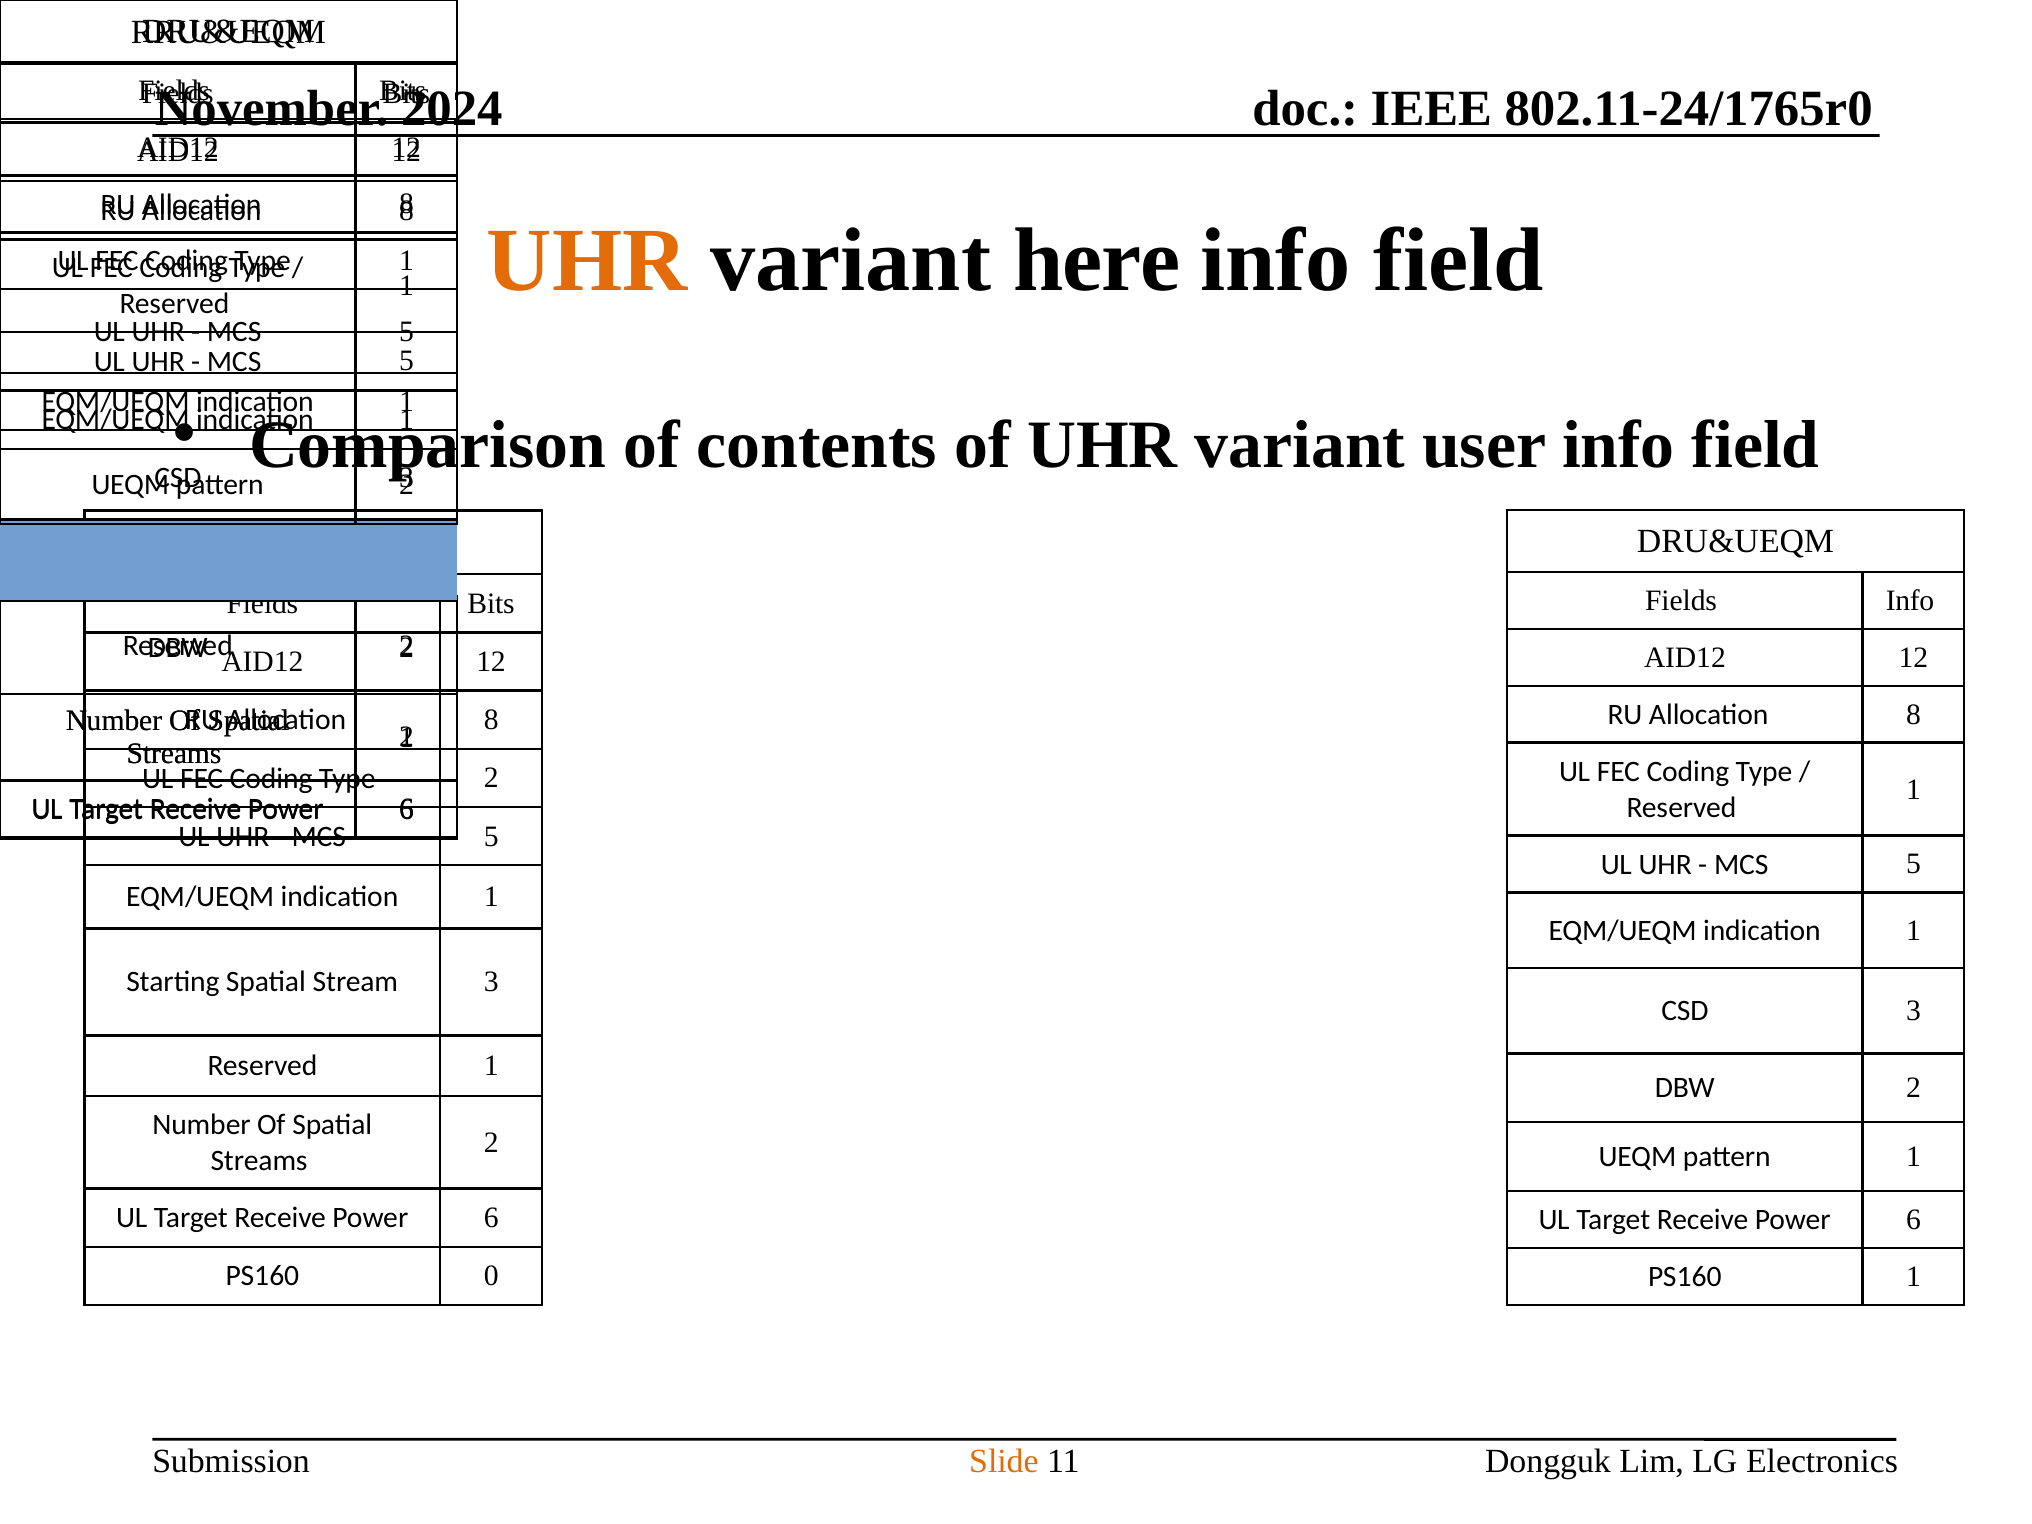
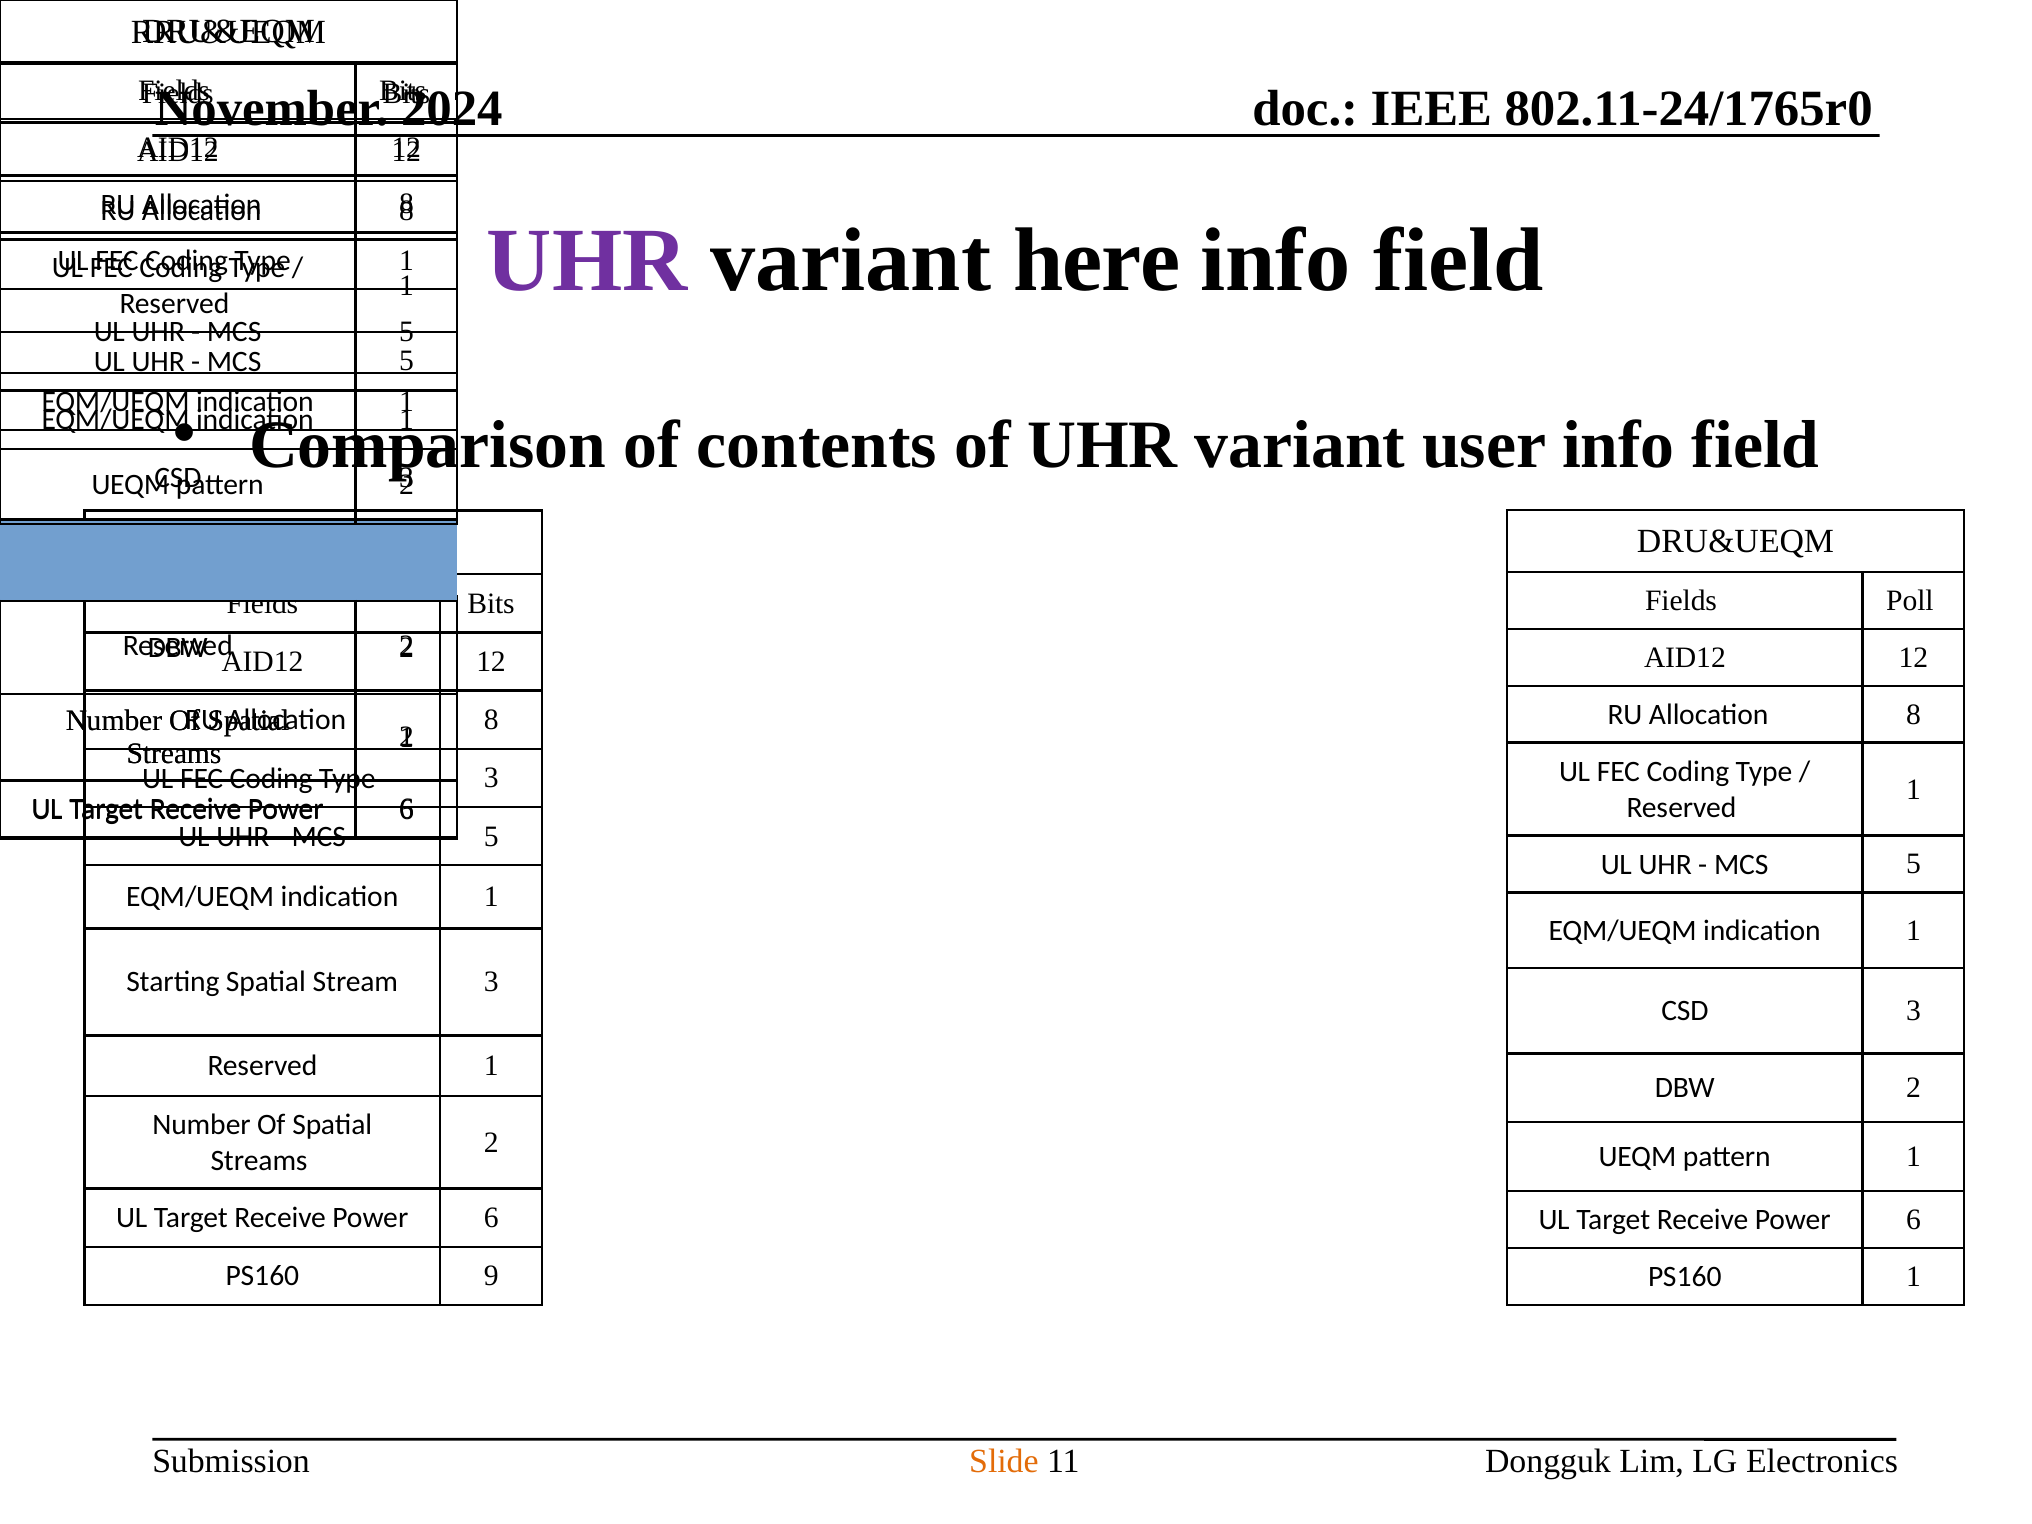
UHR colour: orange -> purple (587, 260)
Fields Info: Info -> Poll (1910, 601)
Type 2: 2 -> 3 (491, 778)
0: 0 -> 9 (491, 1276)
